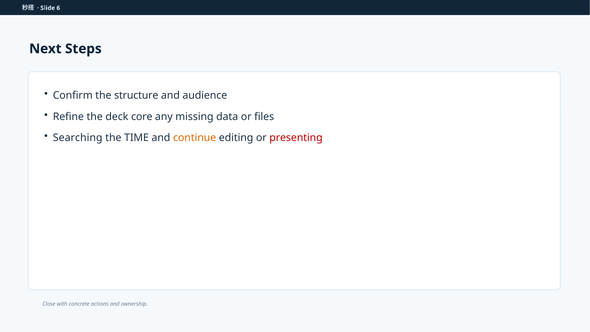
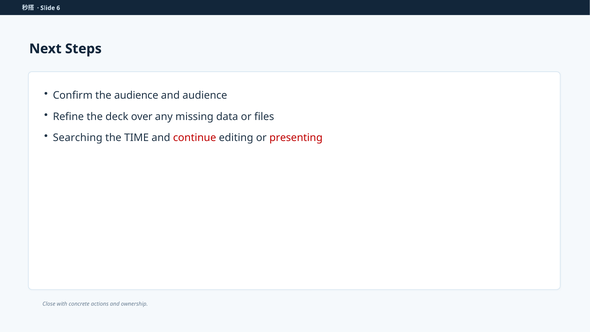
the structure: structure -> audience (136, 95)
core: core -> over (142, 117)
continue colour: orange -> red (195, 138)
